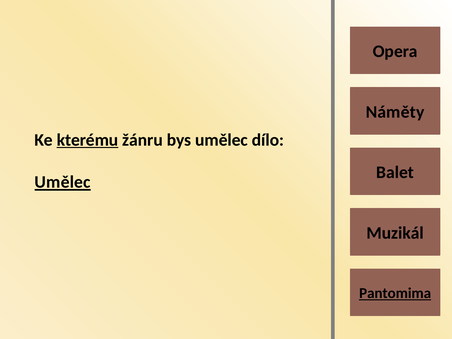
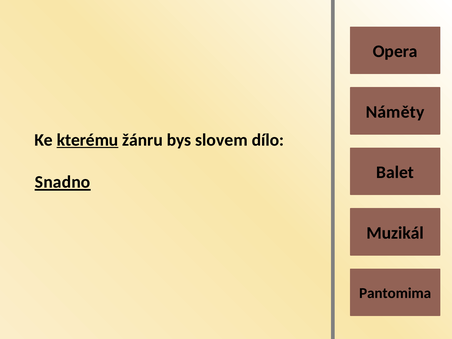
bys umělec: umělec -> slovem (221, 140)
Umělec: Umělec -> Snadno (63, 182)
Pantomima underline: present -> none (395, 293)
